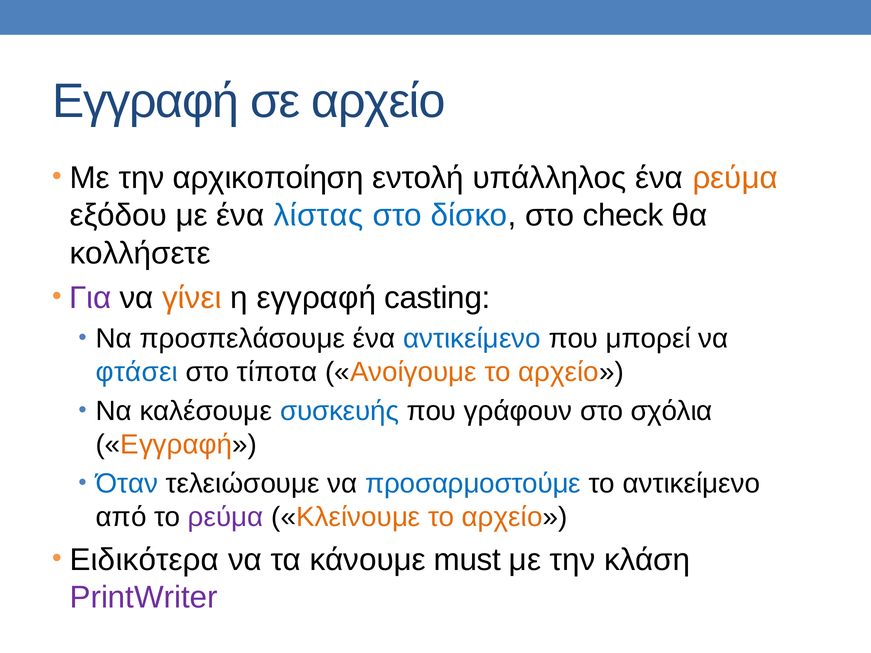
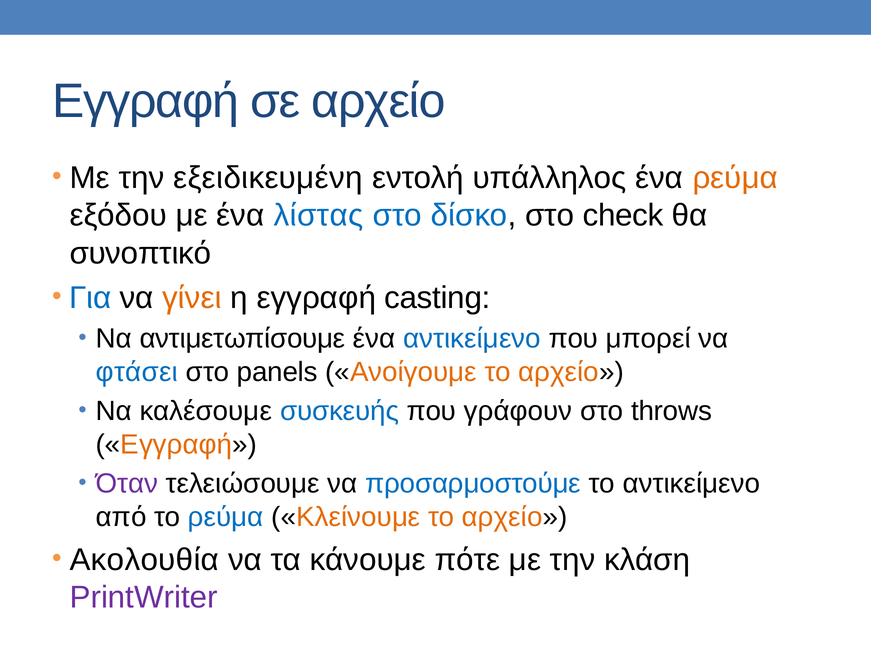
αρχικοποίηση: αρχικοποίηση -> εξειδικευμένη (268, 178)
κολλήσετε: κολλήσετε -> συνοπτικό (140, 253)
Για colour: purple -> blue (90, 298)
προσπελάσουμε: προσπελάσουμε -> αντιμετωπίσουμε (242, 339)
τίποτα: τίποτα -> panels (277, 372)
σχόλια: σχόλια -> throws (671, 411)
Όταν colour: blue -> purple (127, 484)
ρεύμα colour: purple -> blue (226, 517)
Ειδικότερα: Ειδικότερα -> Ακολουθία (144, 560)
must: must -> πότε (467, 560)
